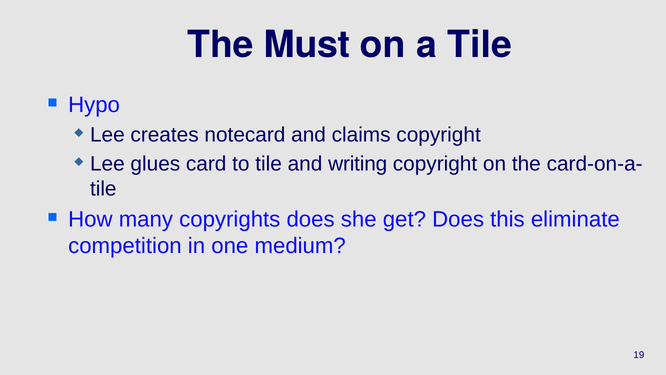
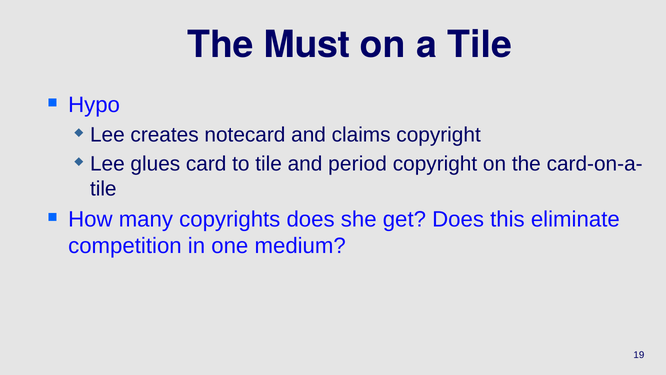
writing: writing -> period (358, 164)
